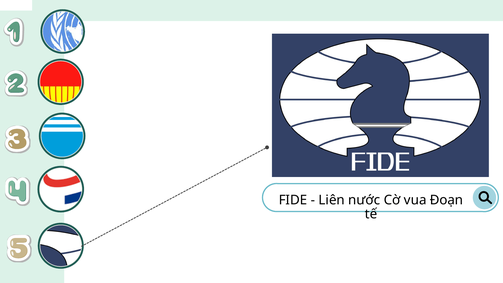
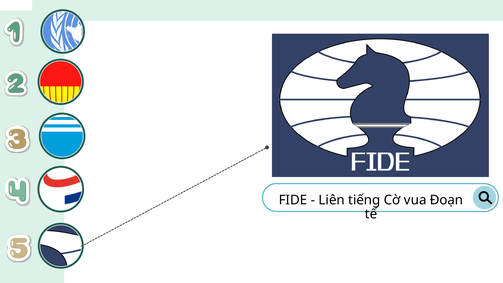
nước: nước -> tiếng (364, 200)
